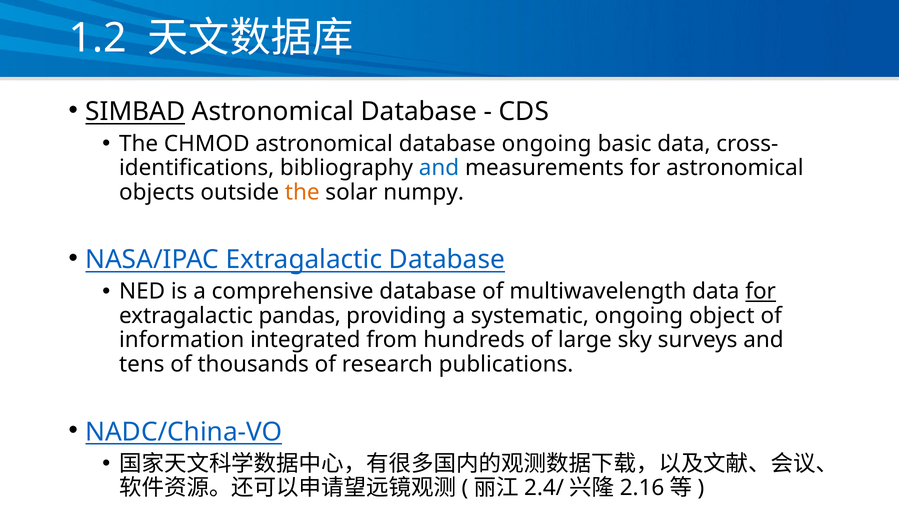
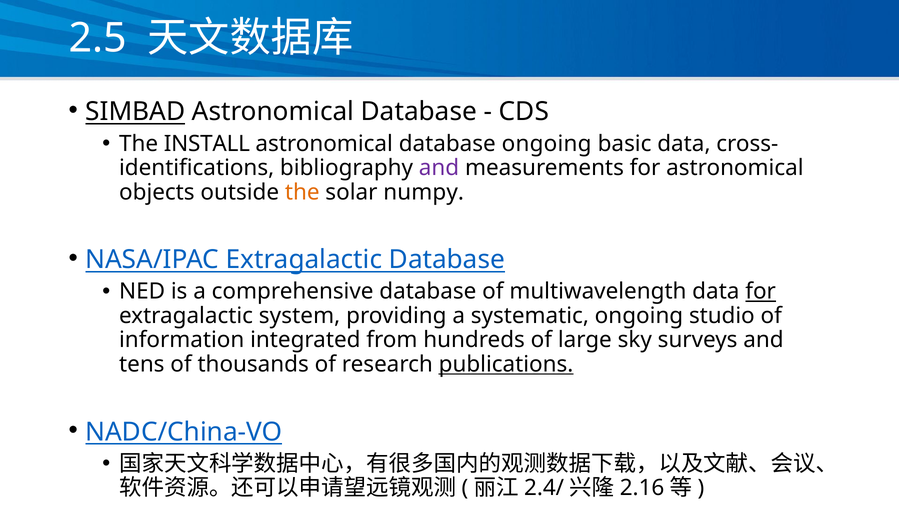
1.2: 1.2 -> 2.5 (98, 38)
CHMOD: CHMOD -> INSTALL (207, 143)
and colour: blue -> purple (439, 168)
pandas: pandas -> system (300, 316)
object: object -> studio (722, 316)
publications underline: none -> present (506, 364)
